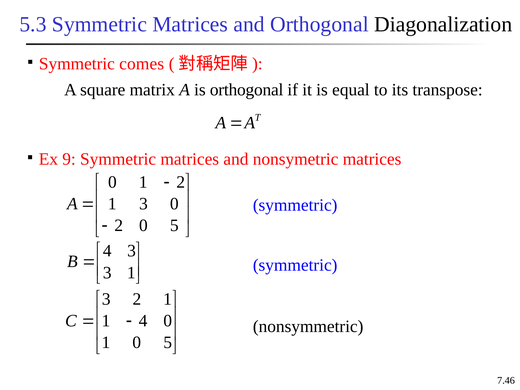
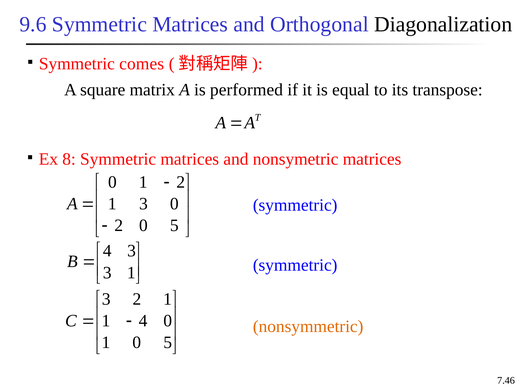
5.3: 5.3 -> 9.6 (33, 24)
is orthogonal: orthogonal -> performed (246, 90)
9: 9 -> 8 (69, 159)
nonsymmetric colour: black -> orange (308, 327)
